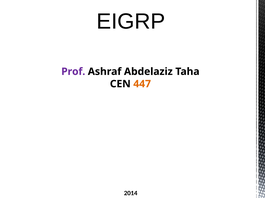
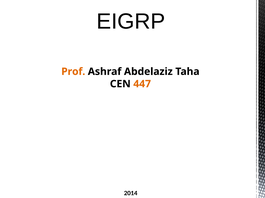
Prof colour: purple -> orange (73, 72)
